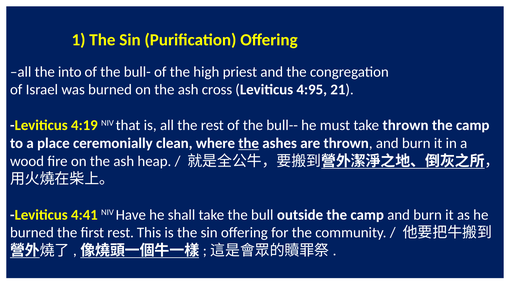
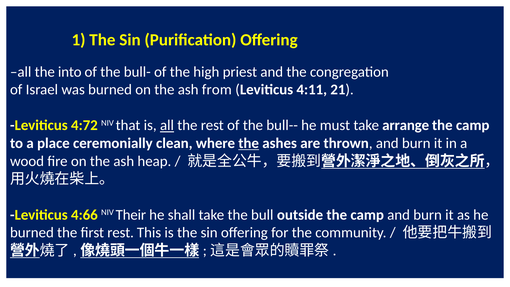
cross: cross -> from (217, 90)
4:95: 4:95 -> 4:11 (312, 90)
4:19: 4:19 -> 4:72 (84, 125)
all underline: none -> present (167, 125)
take thrown: thrown -> arrange (406, 125)
4:41: 4:41 -> 4:66 (84, 215)
Have: Have -> Their (131, 215)
